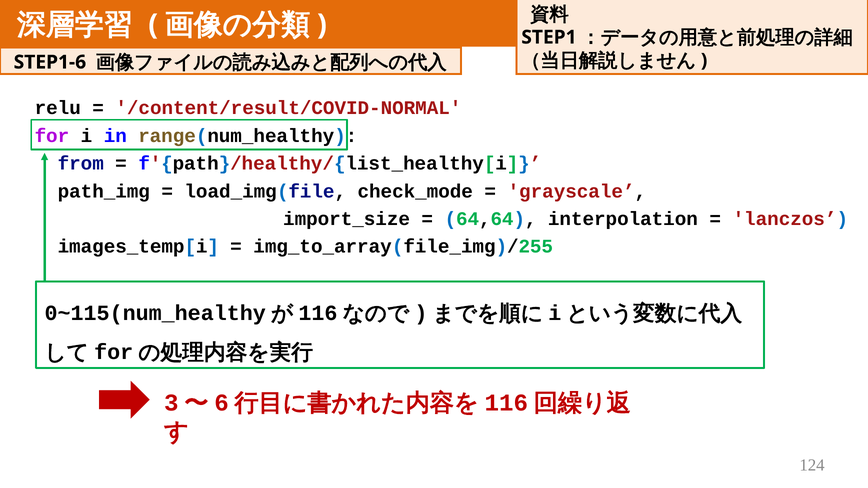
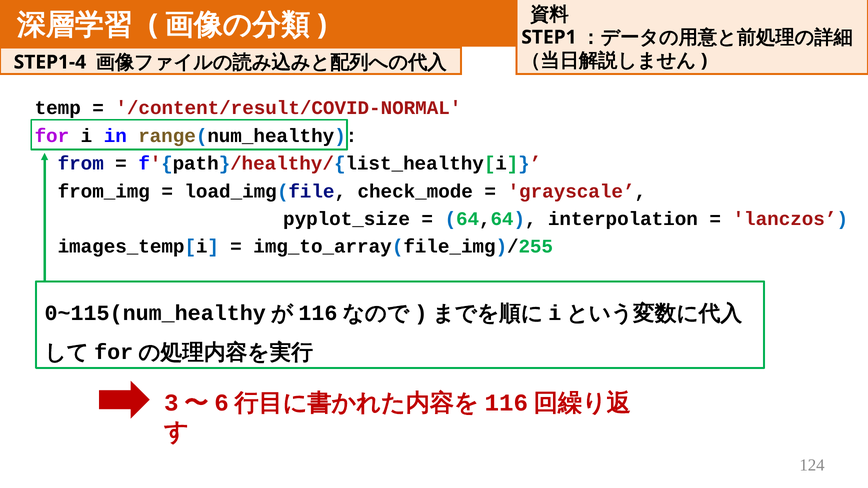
STEP1-6: STEP1-6 -> STEP1-4 (50, 62)
relu: relu -> temp (58, 108)
path_img: path_img -> from_img (104, 191)
import_size: import_size -> pyplot_size (347, 219)
